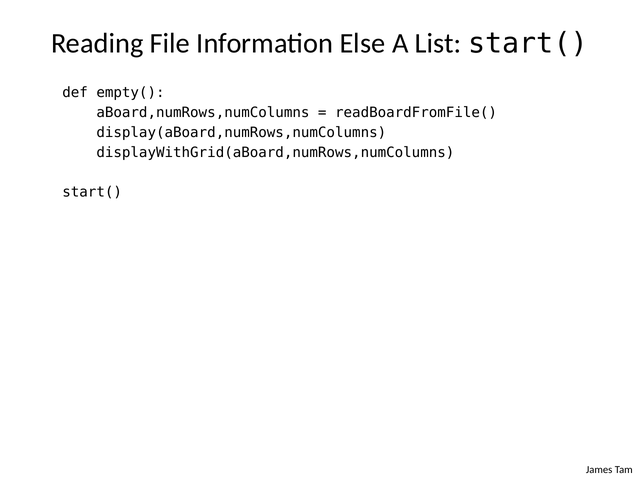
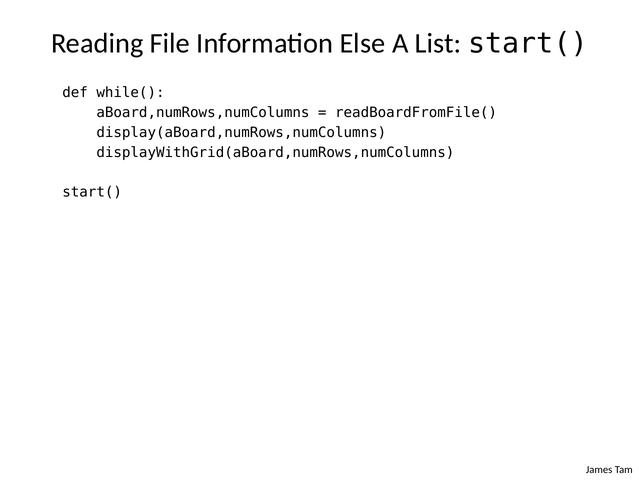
empty(: empty( -> while( (130, 93)
